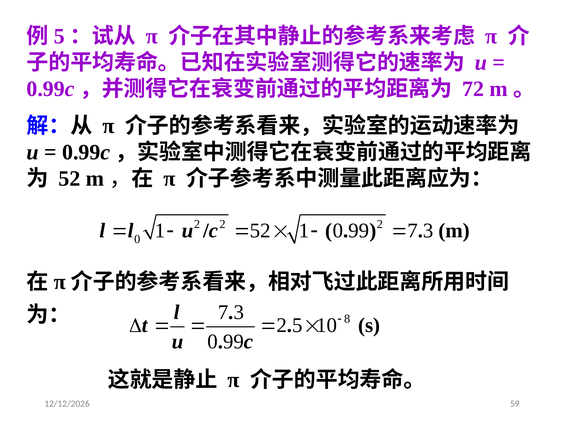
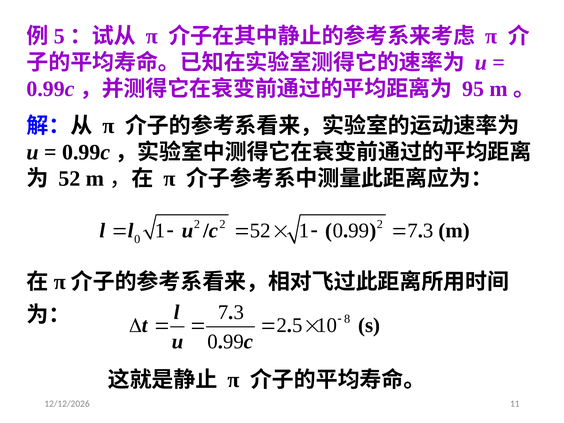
72: 72 -> 95 (473, 89)
59: 59 -> 11 (515, 404)
